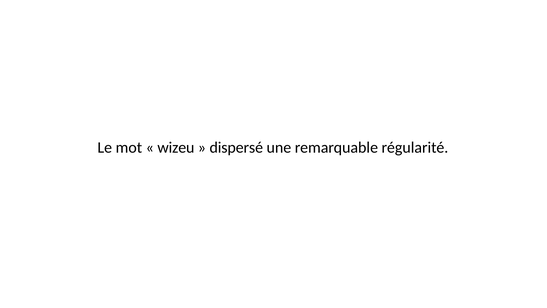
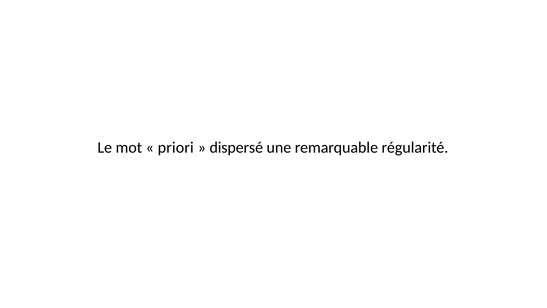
wizeu: wizeu -> priori (176, 147)
